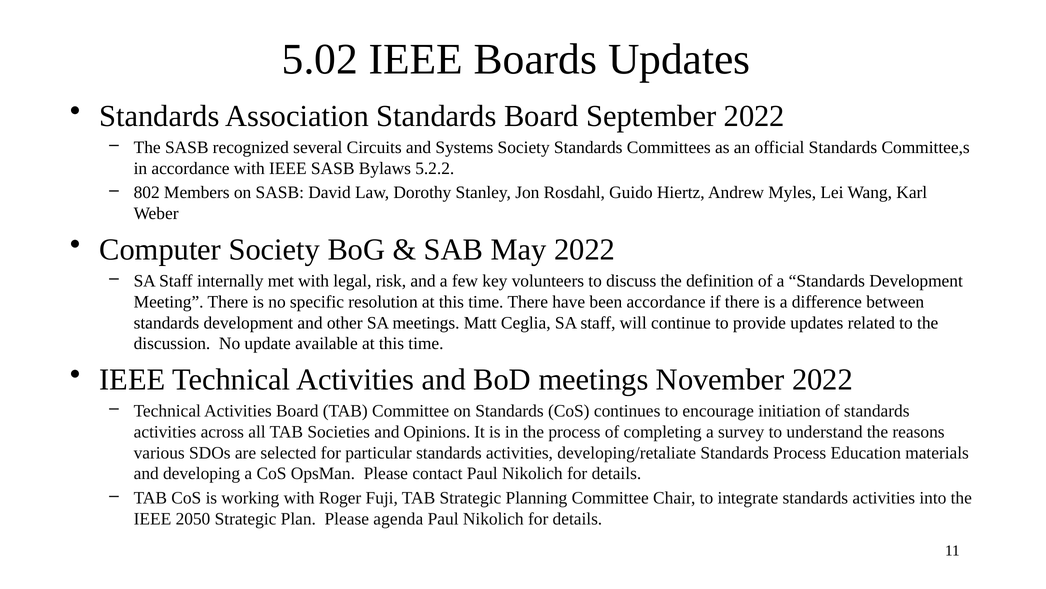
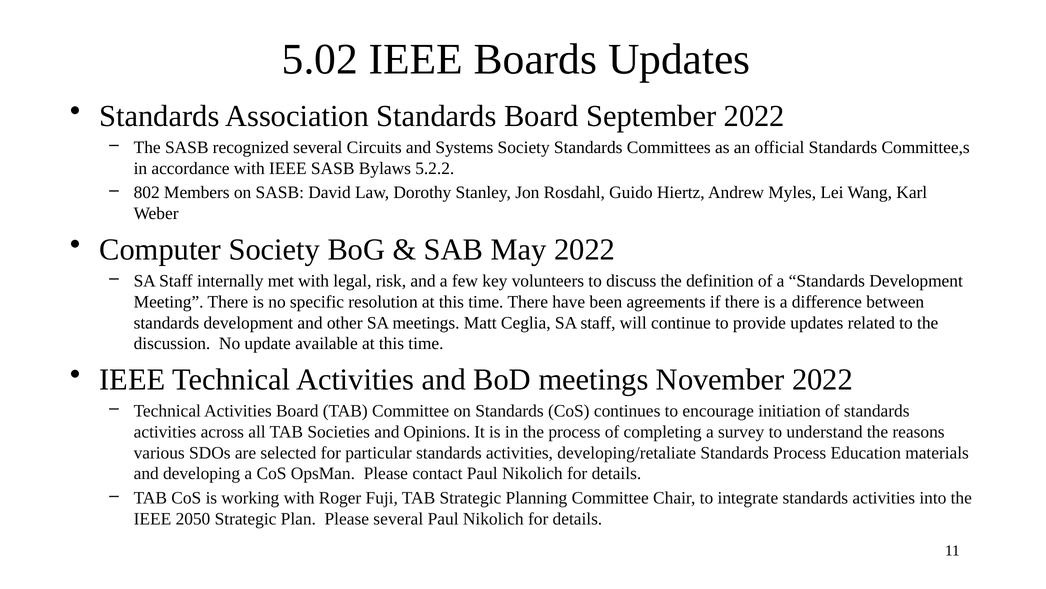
been accordance: accordance -> agreements (666, 302)
Please agenda: agenda -> several (398, 519)
